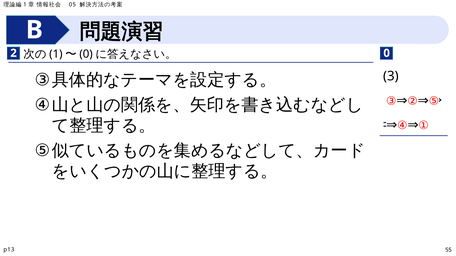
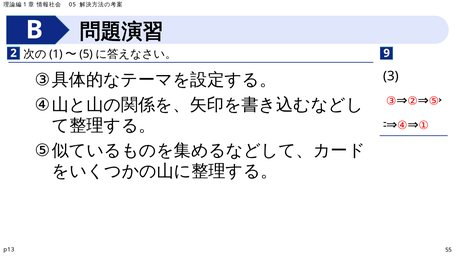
0: 0 -> 5 (86, 54)
2 0: 0 -> 9 (387, 53)
